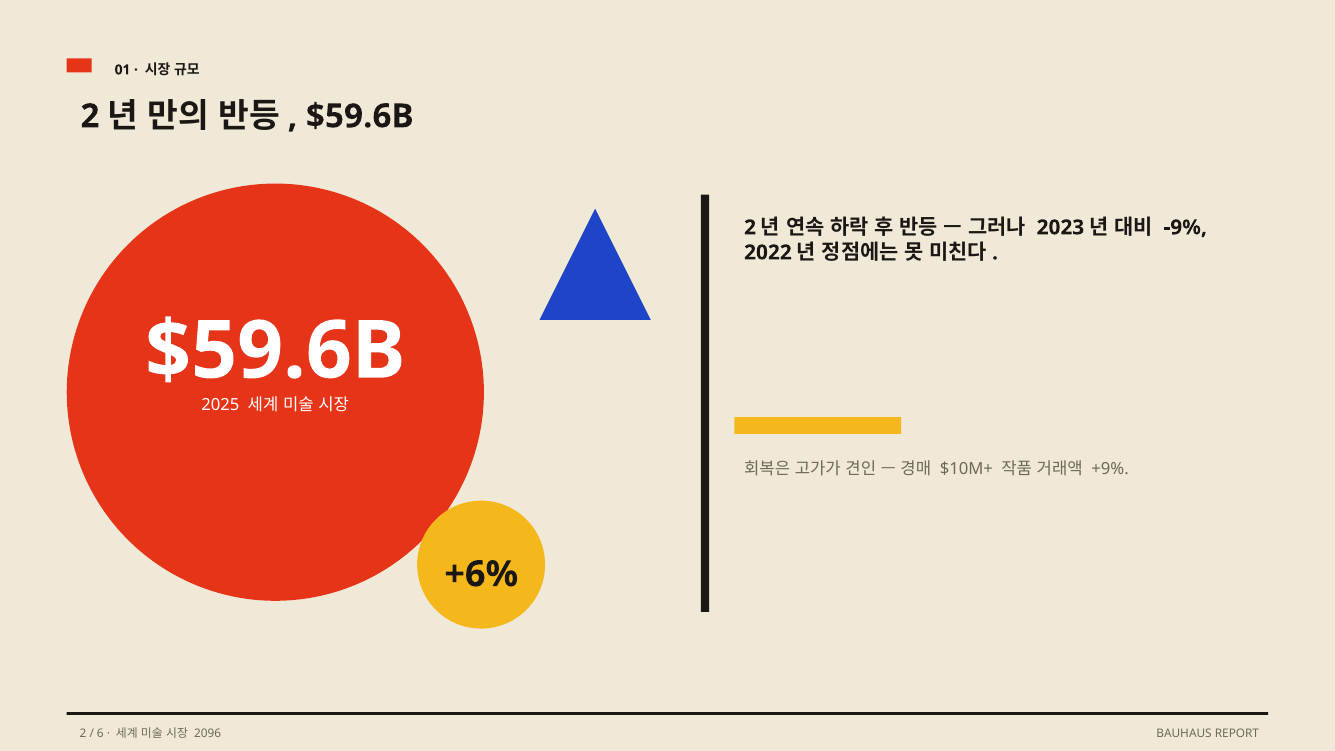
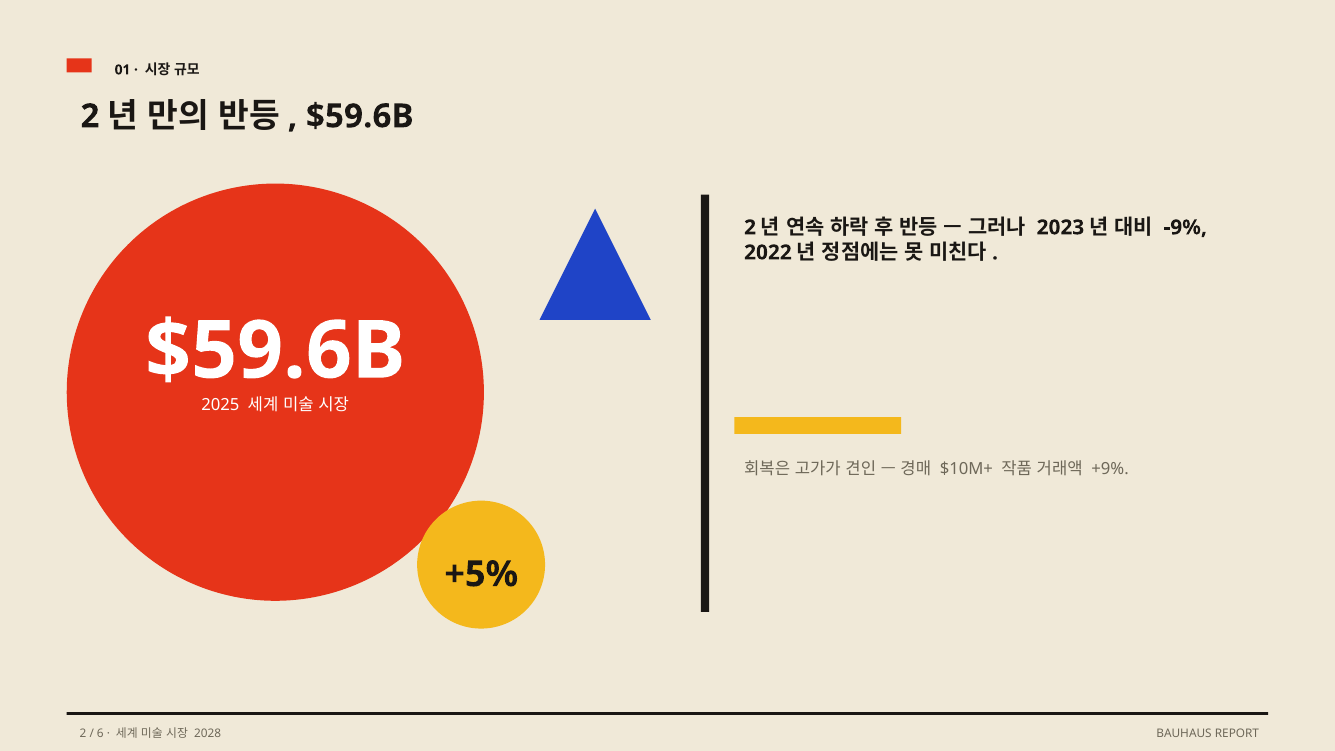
+6%: +6% -> +5% (481, 574)
2096: 2096 -> 2028 (208, 733)
